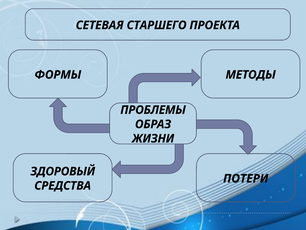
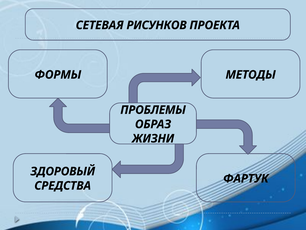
СТАРШЕГО: СТАРШЕГО -> РИСУНКОВ (157, 25)
ПОТЕРИ: ПОТЕРИ -> ФАРТУК (246, 178)
